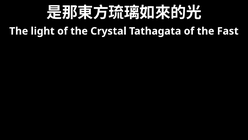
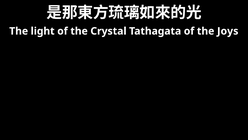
Fast: Fast -> Joys (228, 31)
